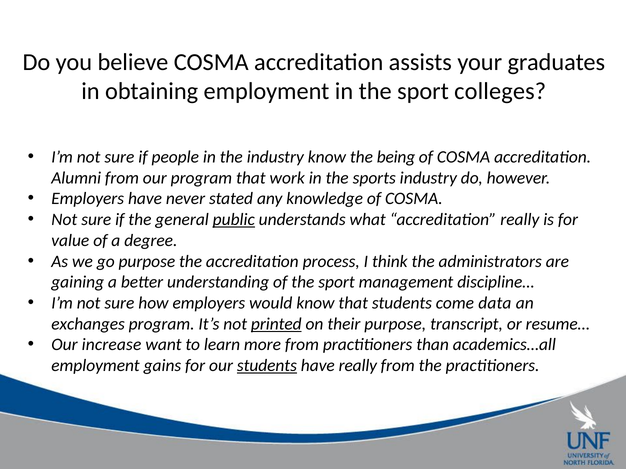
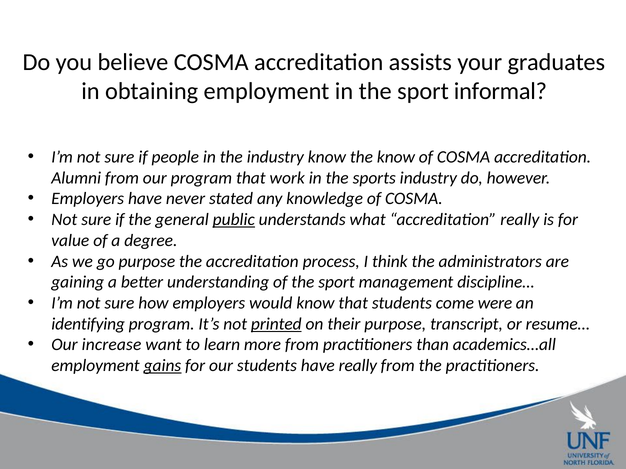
colleges: colleges -> informal (500, 91)
the being: being -> know (396, 157)
data: data -> were (495, 303)
exchanges: exchanges -> identifying (88, 324)
gains underline: none -> present (162, 366)
students underline: present -> none (267, 366)
